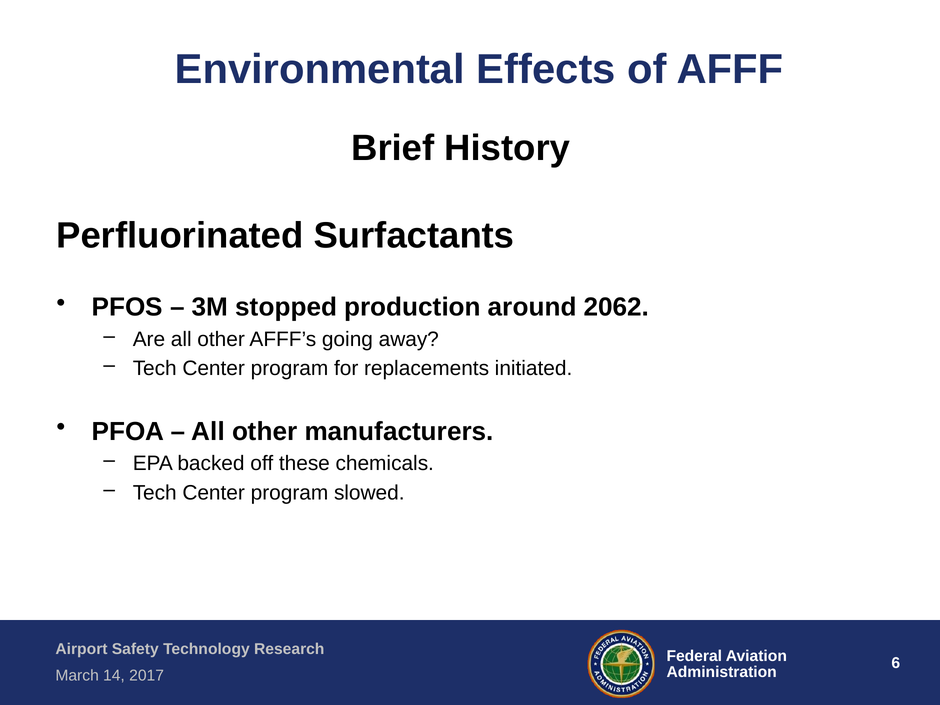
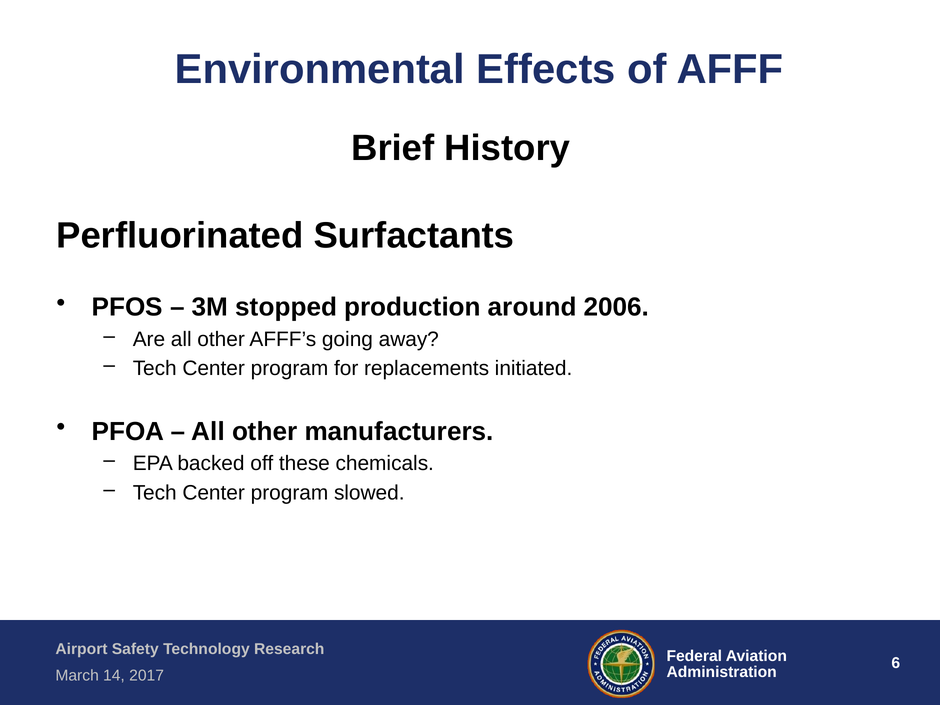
2062: 2062 -> 2006 (616, 307)
